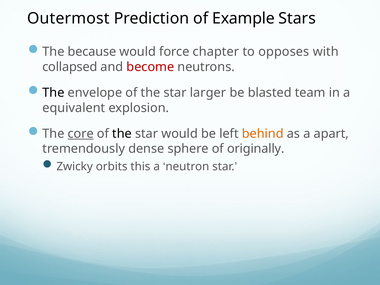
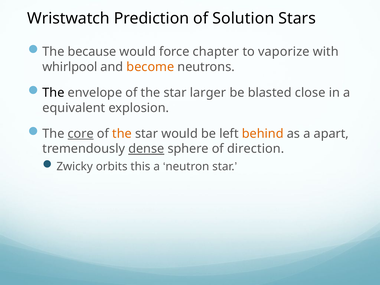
Outermost: Outermost -> Wristwatch (68, 18)
Example: Example -> Solution (243, 18)
opposes: opposes -> vaporize (284, 52)
collapsed: collapsed -> whirlpool (70, 67)
become colour: red -> orange (150, 67)
team: team -> close (310, 93)
the colour: black -> orange (122, 134)
dense underline: none -> present (146, 149)
originally: originally -> direction (256, 149)
